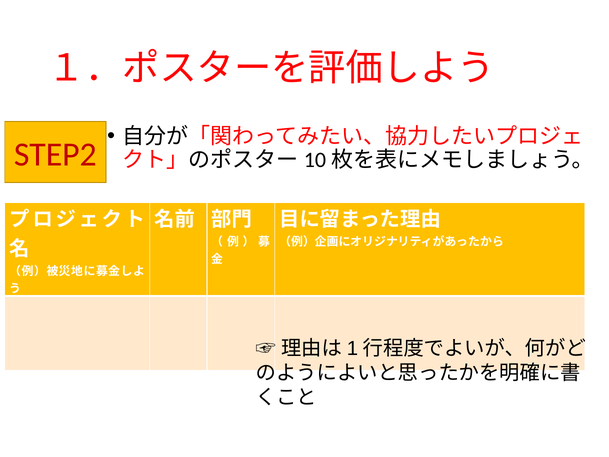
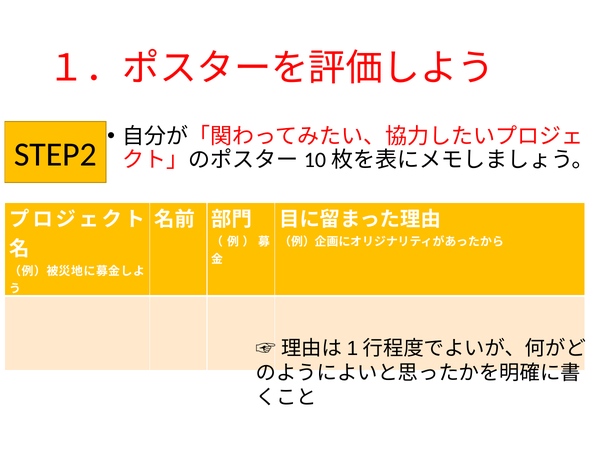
STEP2 colour: red -> black (55, 154)
